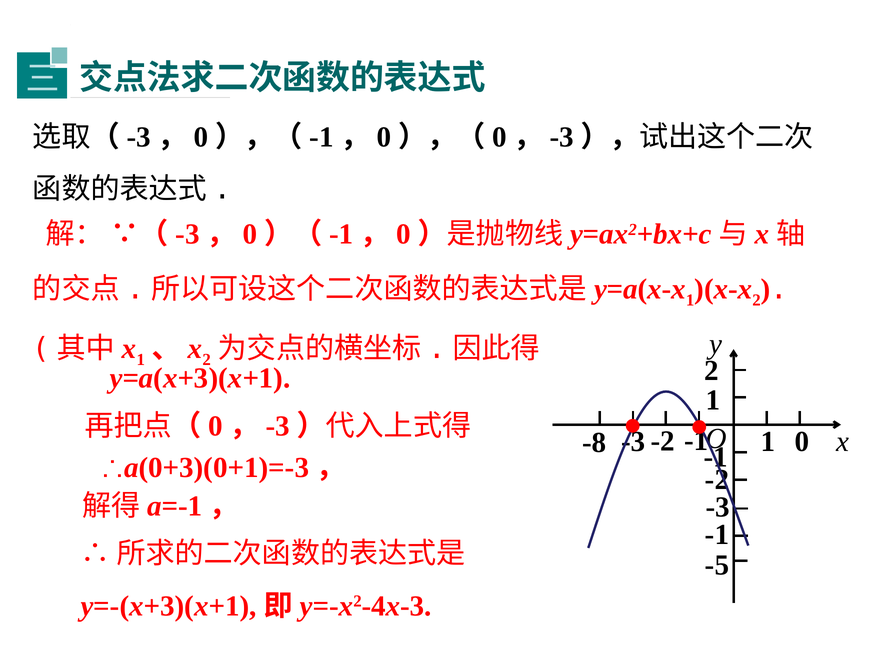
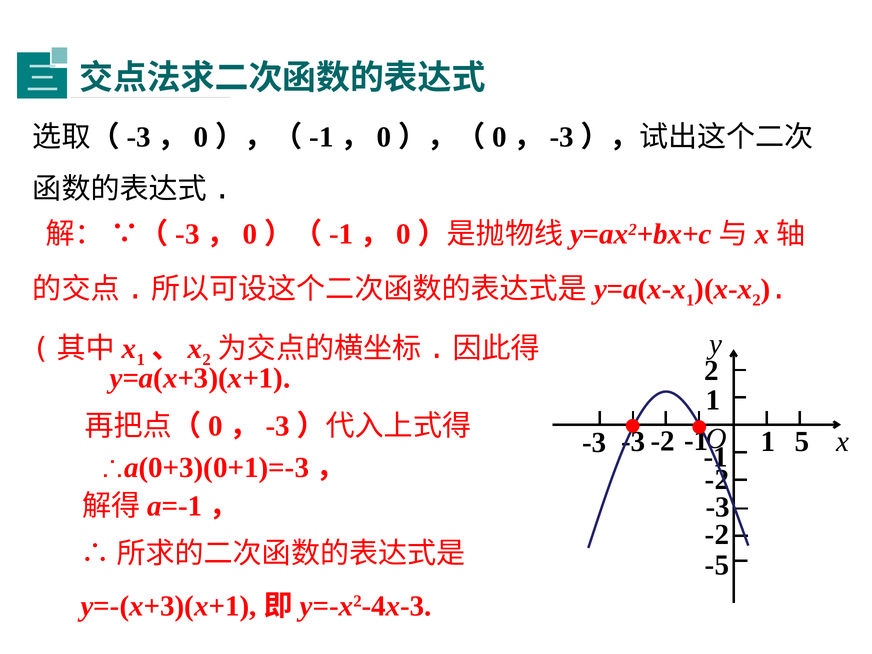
0: 0 -> 5 (802, 442)
-8: -8 -> -3 (594, 443)
-1: -1 -> -2 (717, 535)
